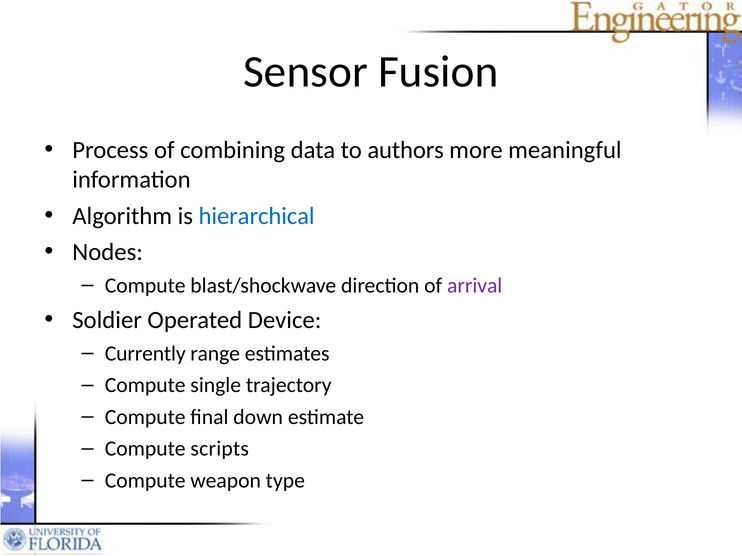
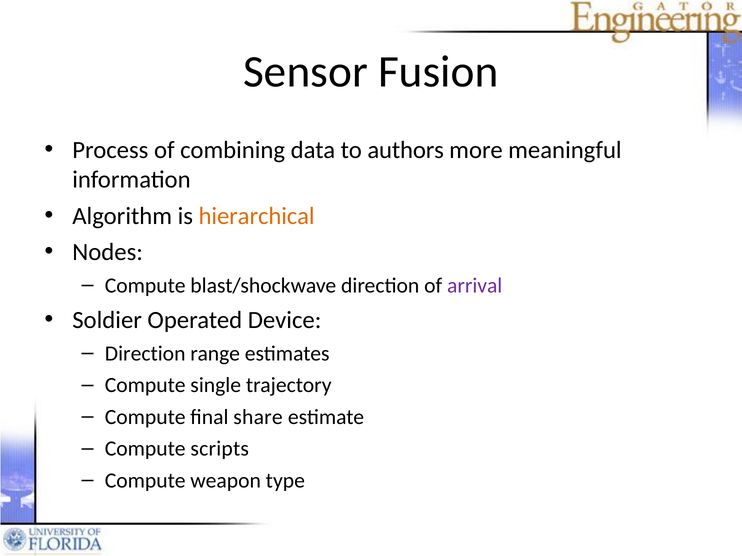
hierarchical colour: blue -> orange (257, 216)
Currently: Currently -> Direction (145, 354)
down: down -> share (258, 417)
